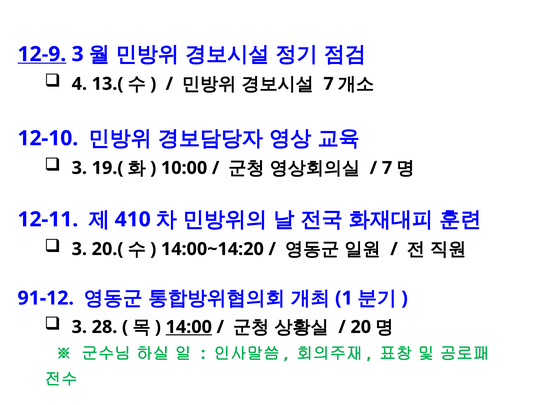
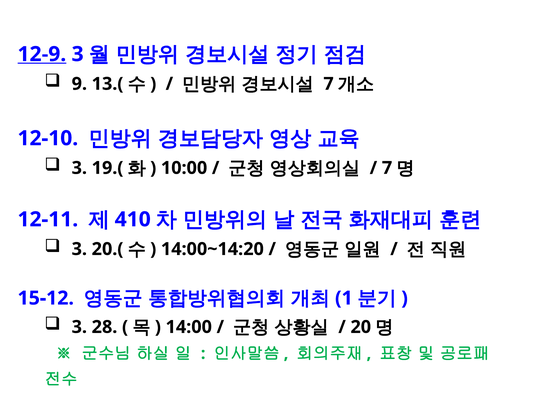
4: 4 -> 9 (79, 84)
91-12: 91-12 -> 15-12 (46, 299)
14:00 underline: present -> none (189, 328)
